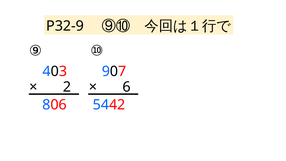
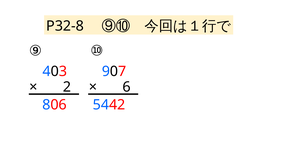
P32-9: P32-9 -> P32-8 (65, 26)
